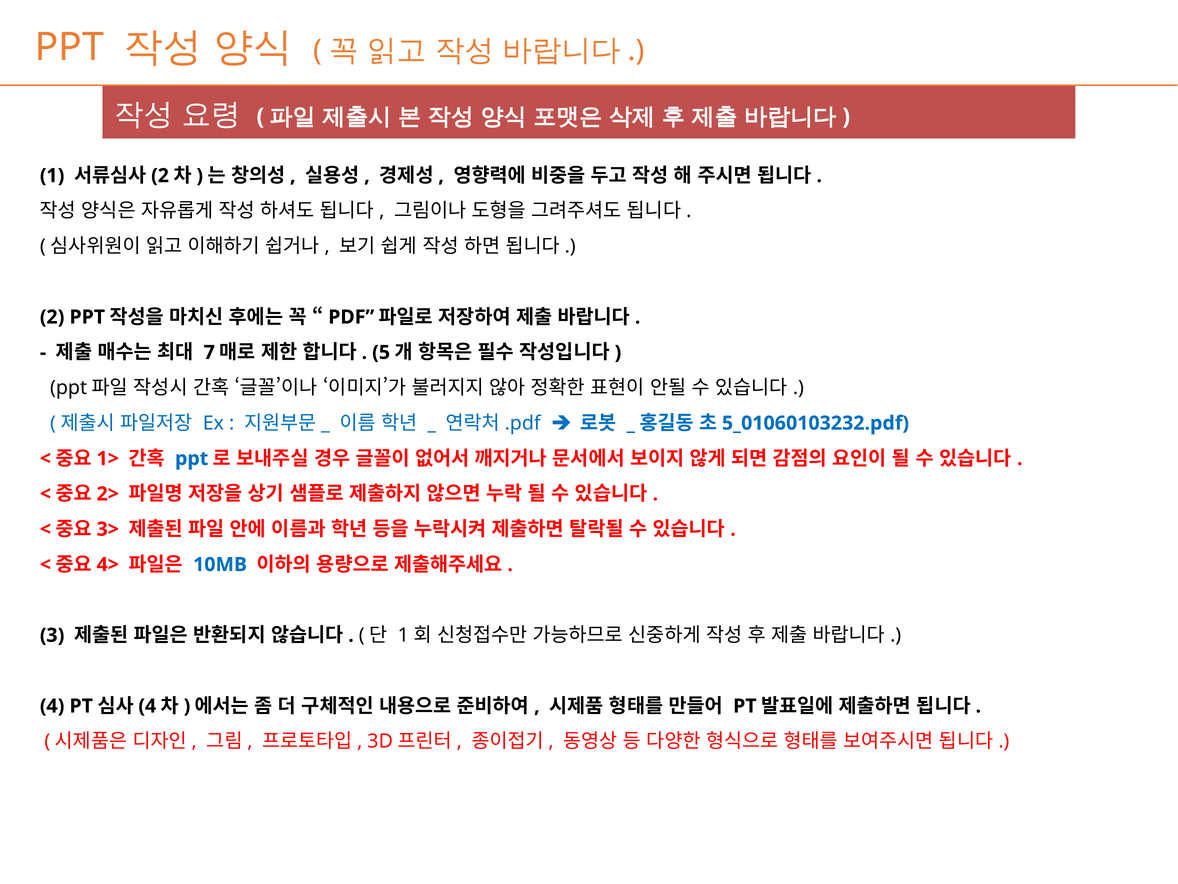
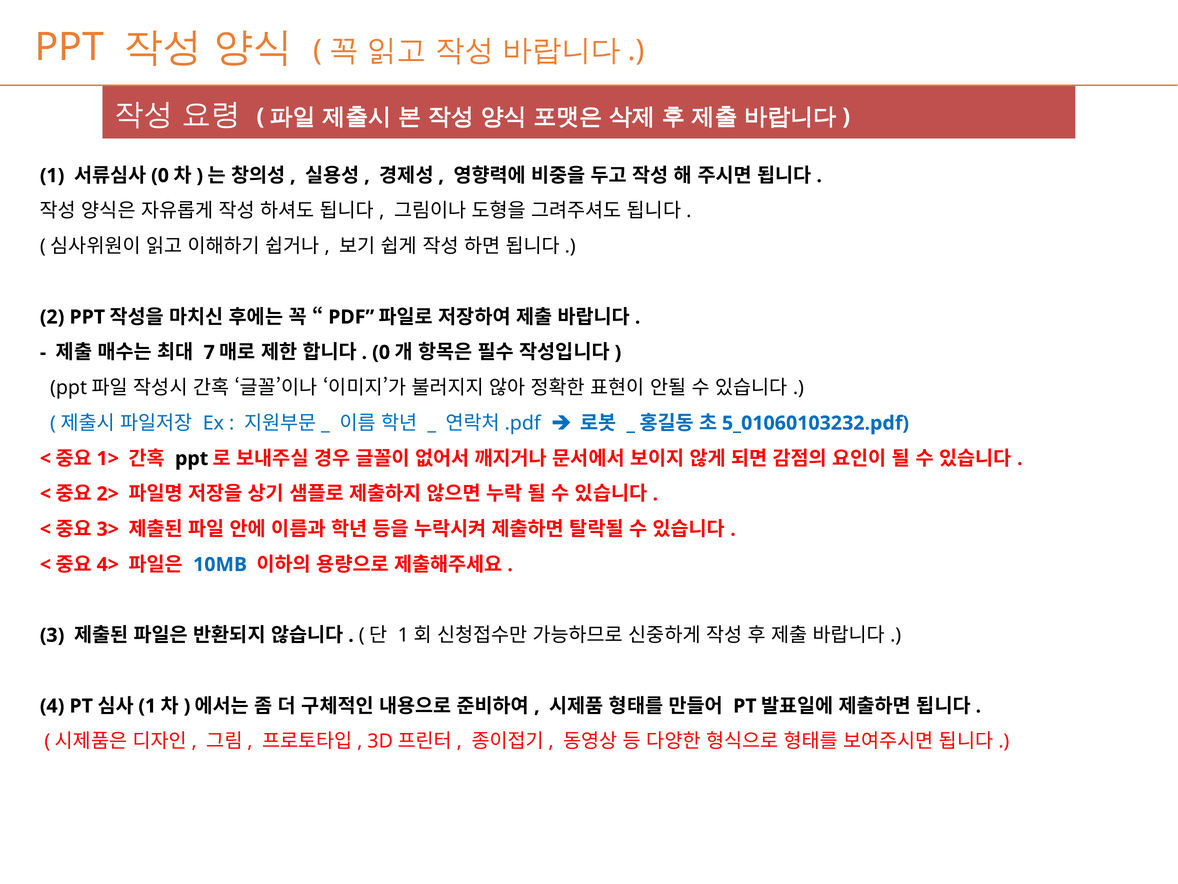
2: 2 -> 0 (160, 176)
5: 5 -> 0 (381, 352)
ppt colour: blue -> black (192, 458)
4: 4 -> 1 (147, 706)
